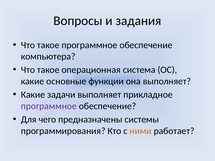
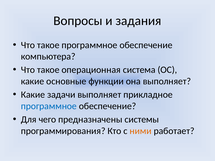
программное colour: purple -> blue (49, 106)
